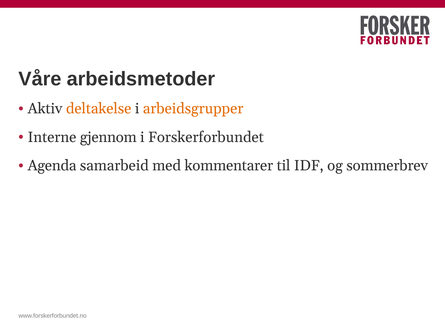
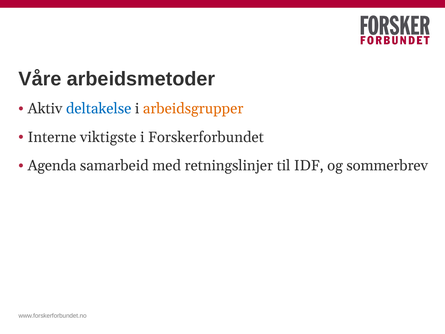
deltakelse colour: orange -> blue (99, 109)
gjennom: gjennom -> viktigste (108, 137)
kommentarer: kommentarer -> retningslinjer (229, 166)
